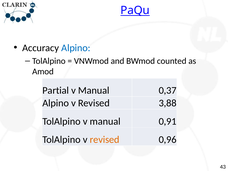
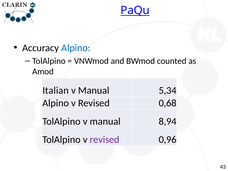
Partial: Partial -> Italian (56, 90)
0,37: 0,37 -> 5,34 (168, 90)
3,88: 3,88 -> 0,68 (168, 103)
0,91: 0,91 -> 8,94 (168, 121)
revised colour: orange -> purple (105, 140)
